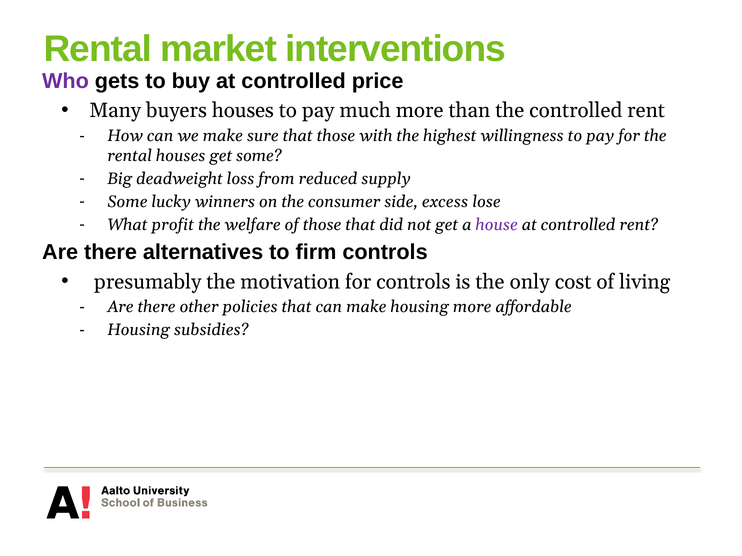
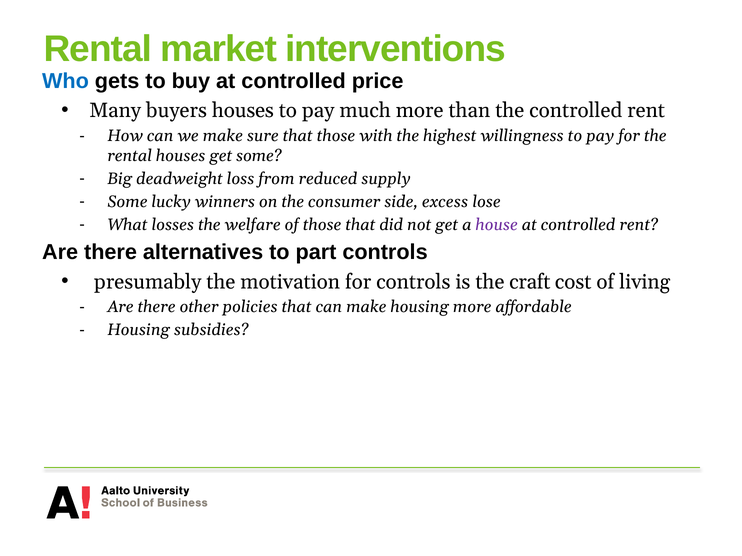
Who colour: purple -> blue (65, 81)
profit: profit -> losses (173, 225)
firm: firm -> part (316, 253)
only: only -> craft (530, 282)
